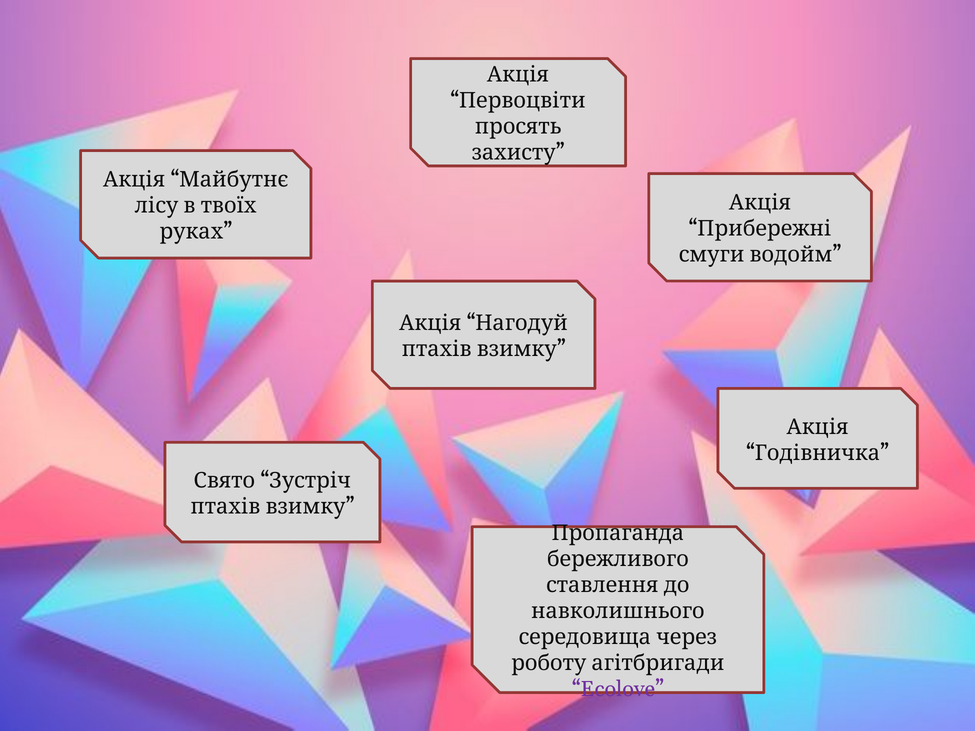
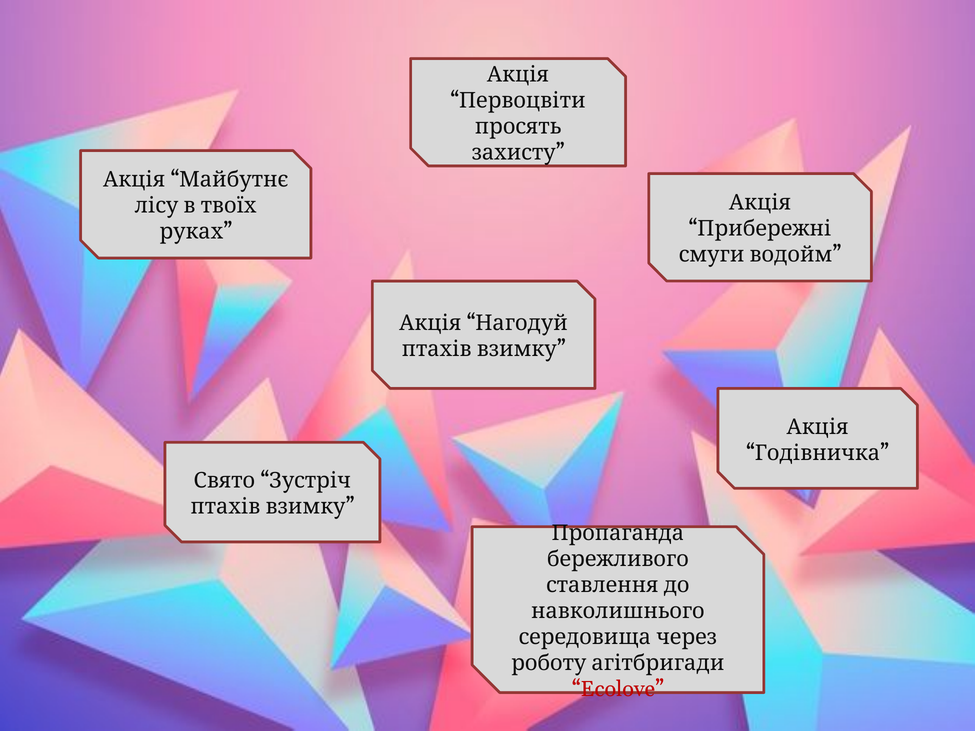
Ecolove colour: purple -> red (618, 689)
